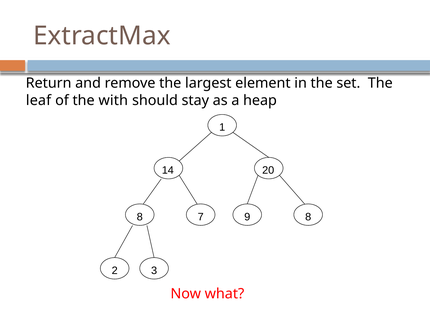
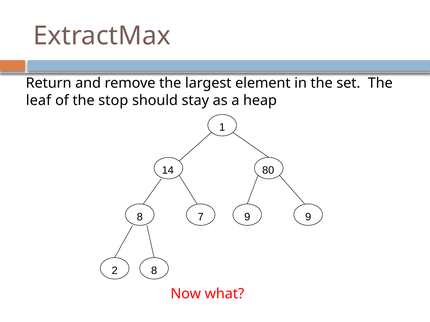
with: with -> stop (113, 101)
20: 20 -> 80 (268, 171)
9 8: 8 -> 9 (308, 217)
2 3: 3 -> 8 (154, 271)
